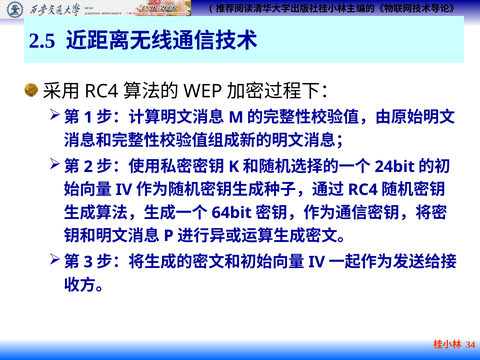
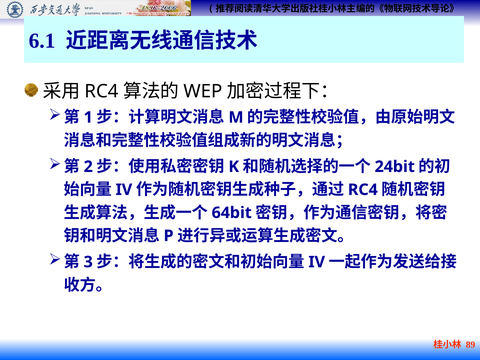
2.5: 2.5 -> 6.1 (42, 41)
34: 34 -> 89 (471, 345)
